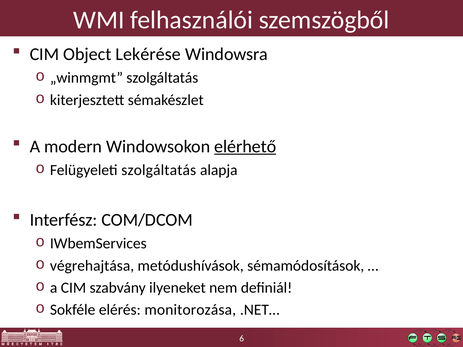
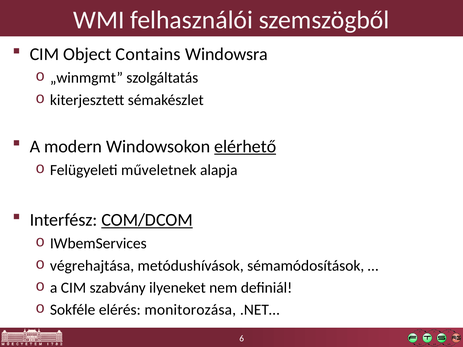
Lekérése: Lekérése -> Contains (148, 54)
Felügyeleti szolgáltatás: szolgáltatás -> műveletnek (159, 170)
COM/DCOM underline: none -> present (147, 220)
